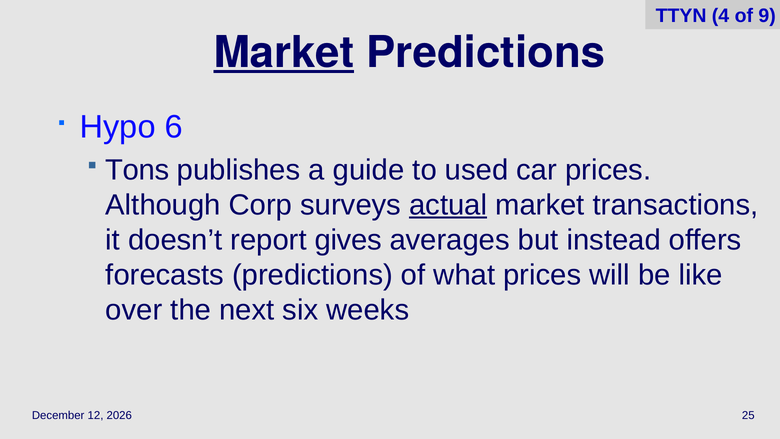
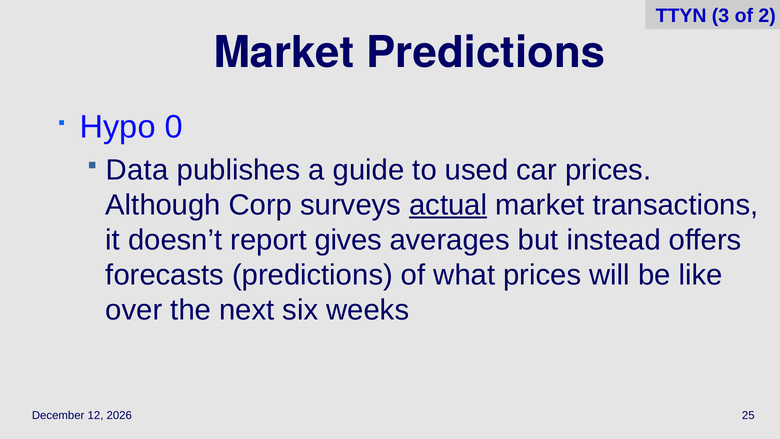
4: 4 -> 3 (721, 16)
9: 9 -> 2 (767, 16)
Market underline: present -> none (284, 53)
6: 6 -> 0 (174, 127)
Tons: Tons -> Data (137, 170)
